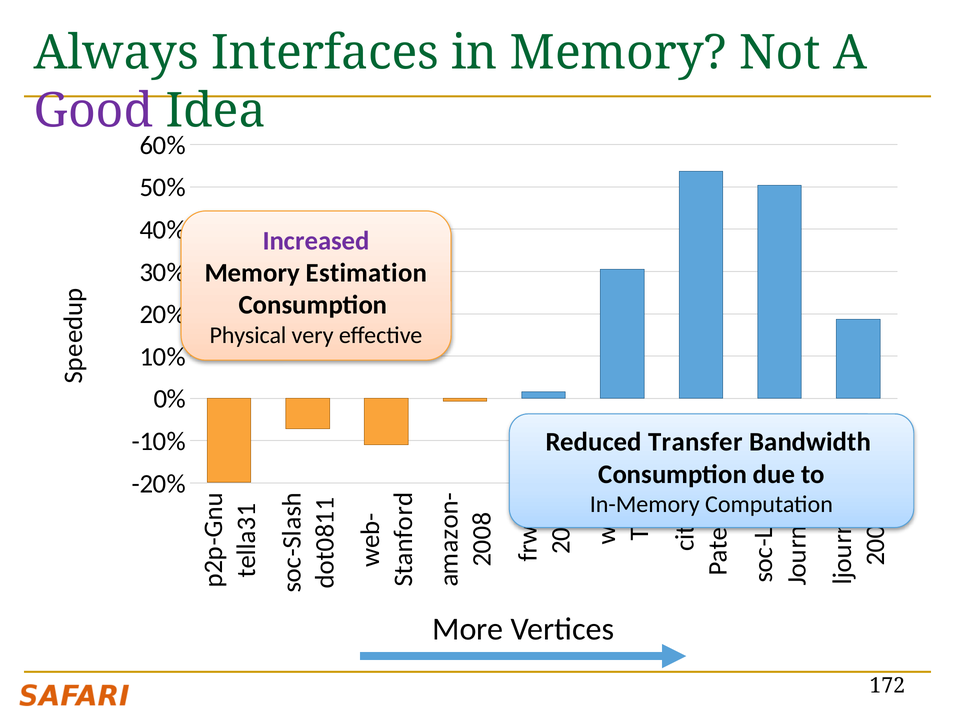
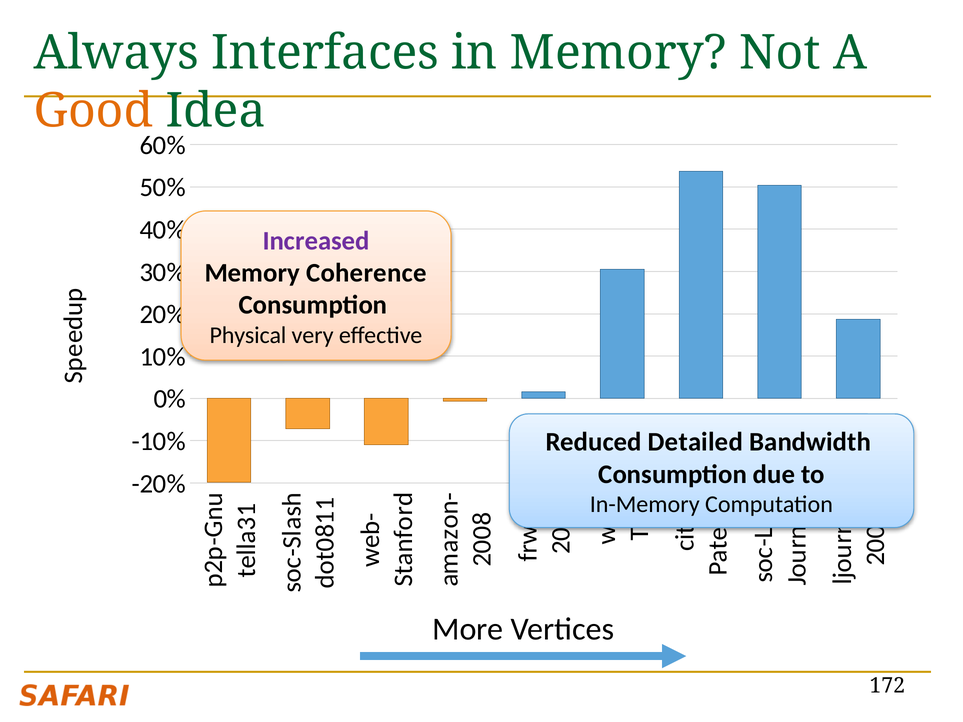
Good colour: purple -> orange (93, 111)
Estimation: Estimation -> Coherence (367, 273)
Transfer: Transfer -> Detailed (695, 442)
